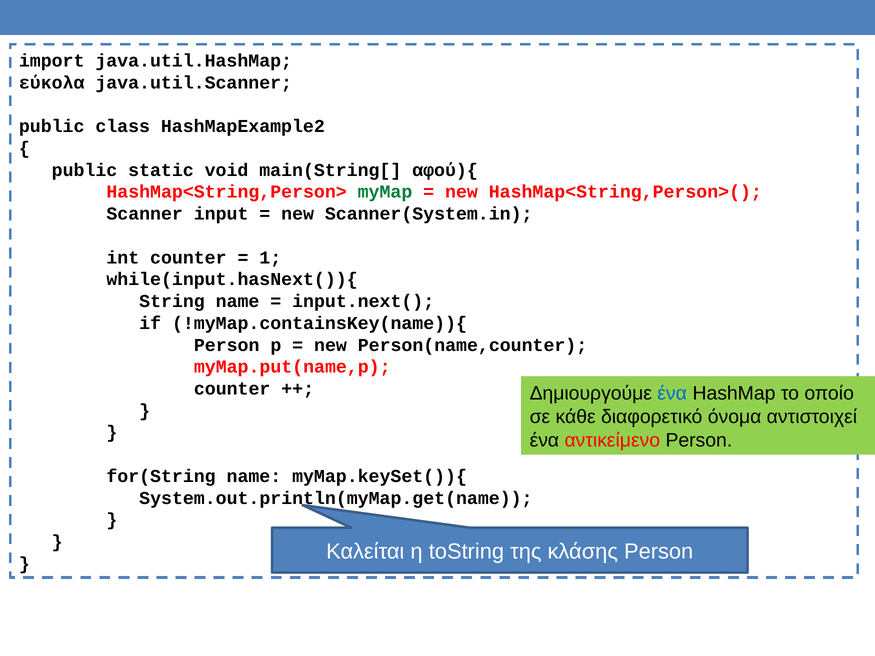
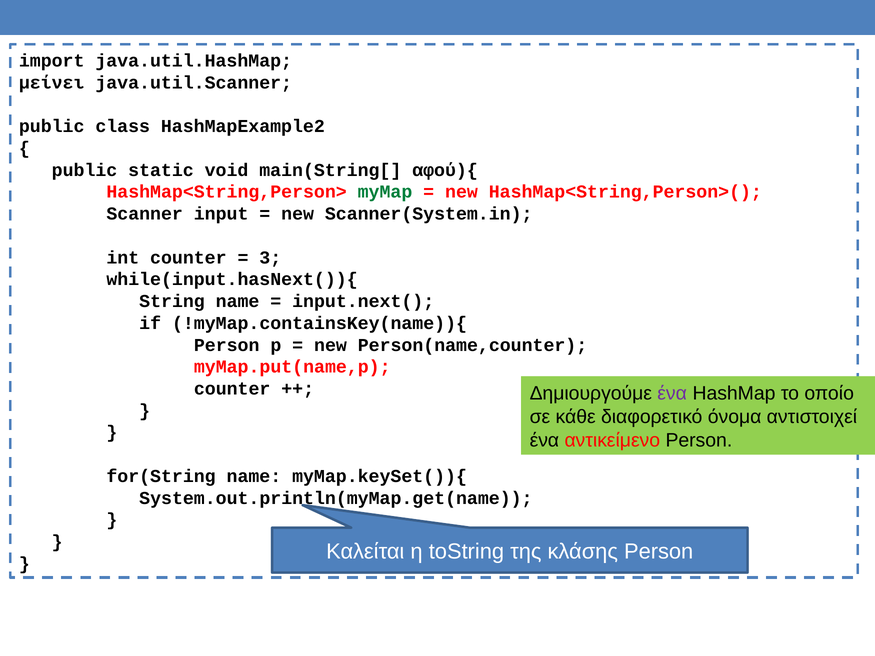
εύκολα: εύκολα -> μείνει (52, 83)
1: 1 -> 3 (270, 258)
ένα colour: blue -> purple (672, 394)
